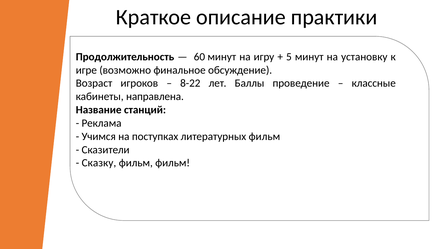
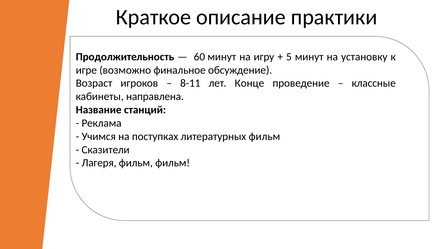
8-22: 8-22 -> 8-11 (190, 83)
Баллы: Баллы -> Конце (249, 83)
Сказку: Сказку -> Лагеря (99, 163)
